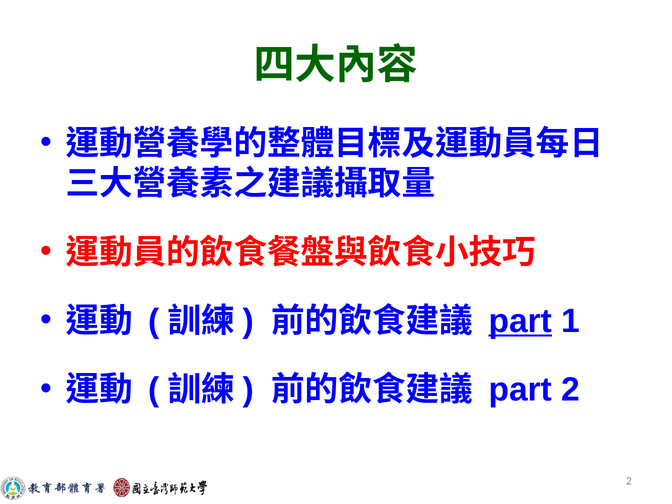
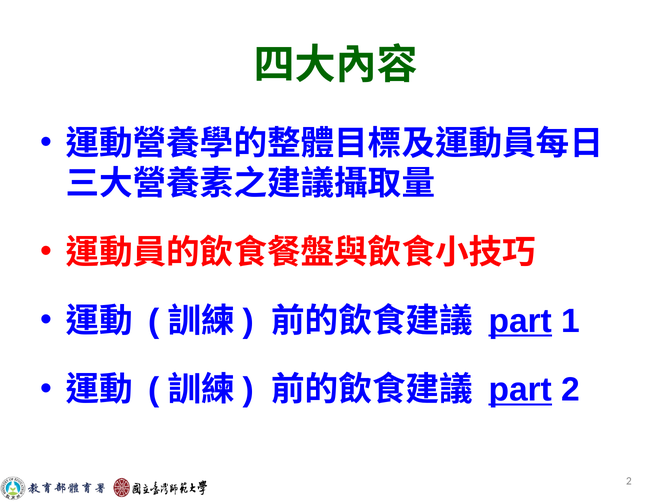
part underline: none -> present (520, 390)
